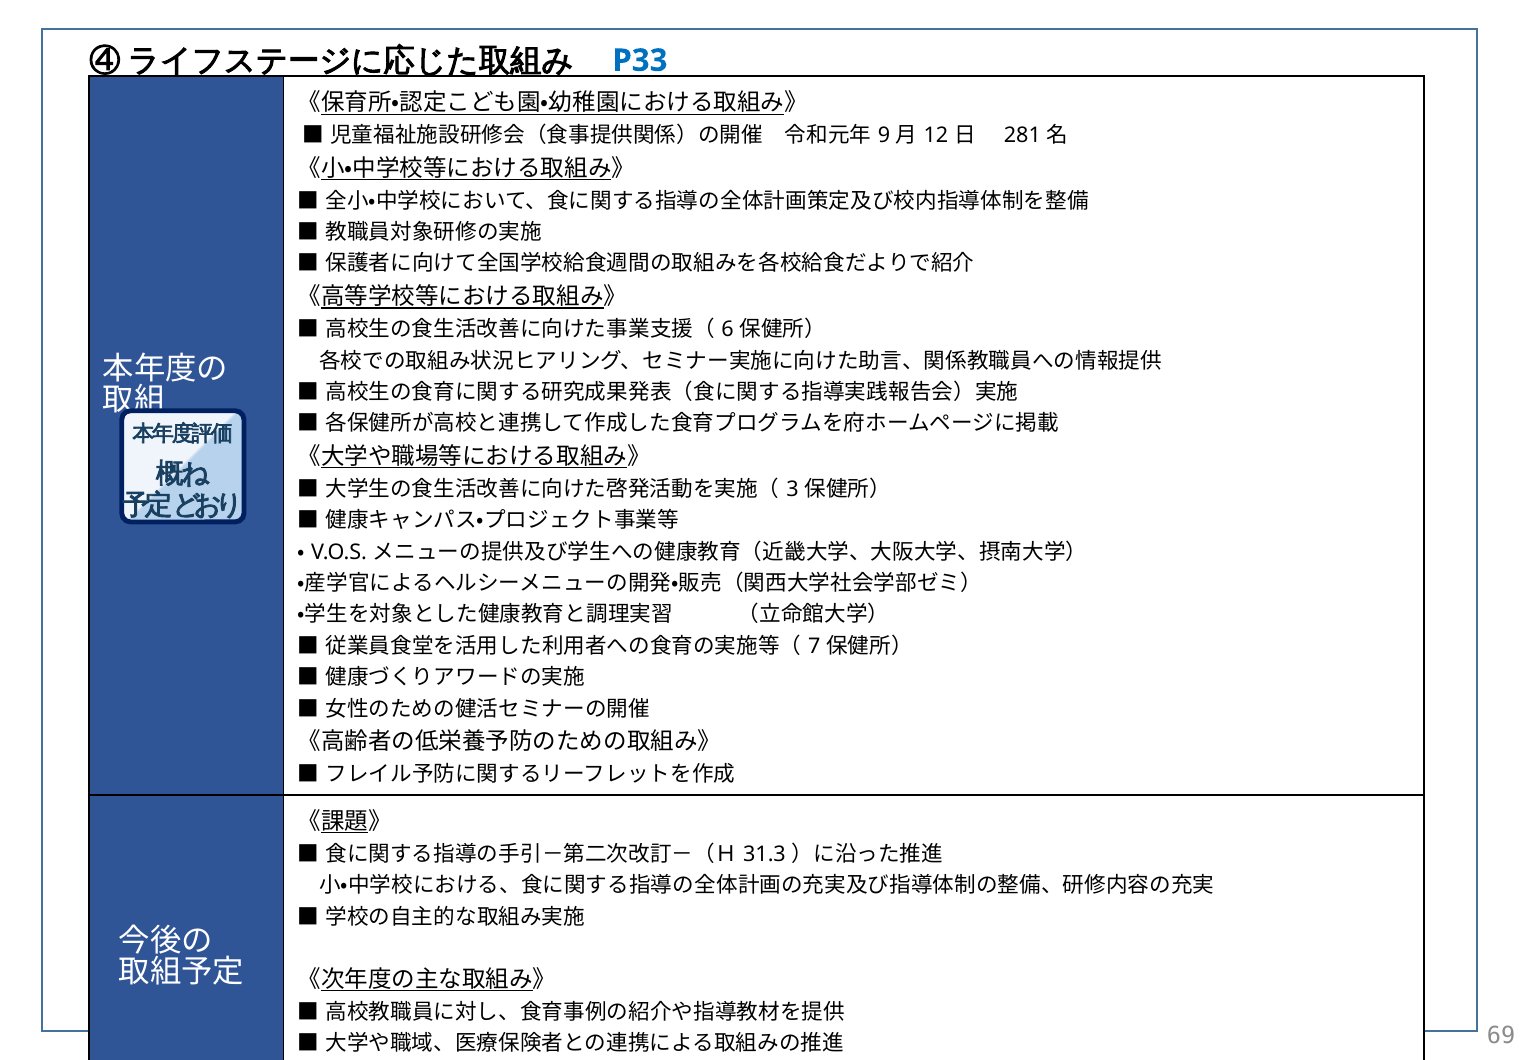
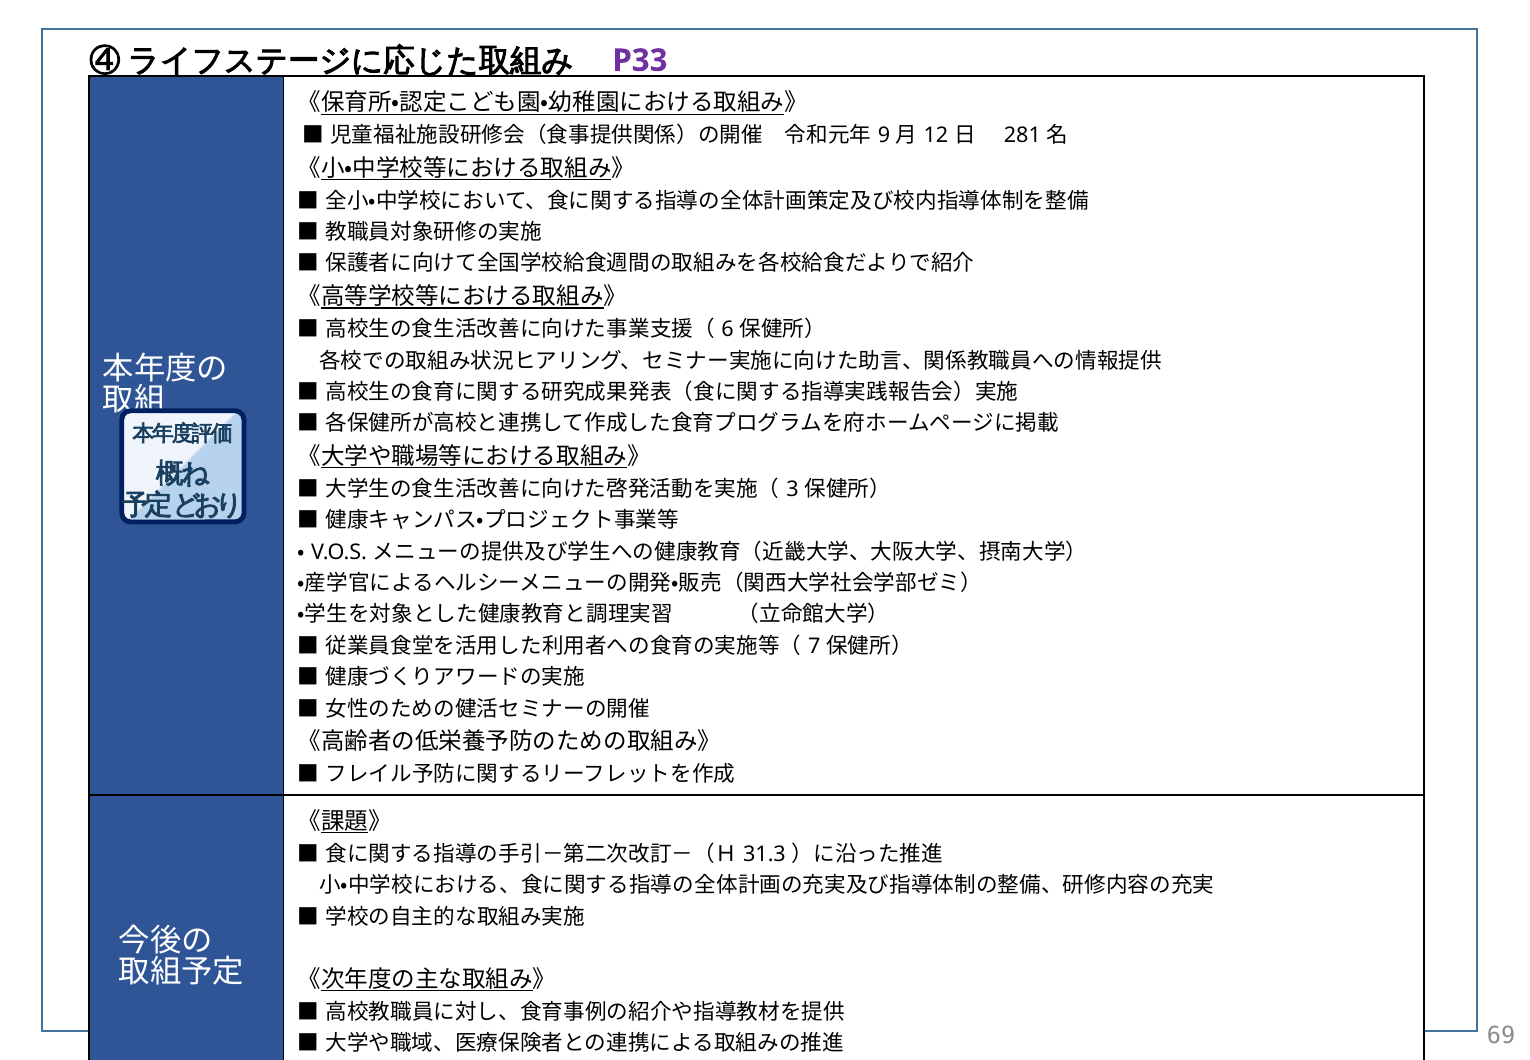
P33 colour: blue -> purple (640, 60)
